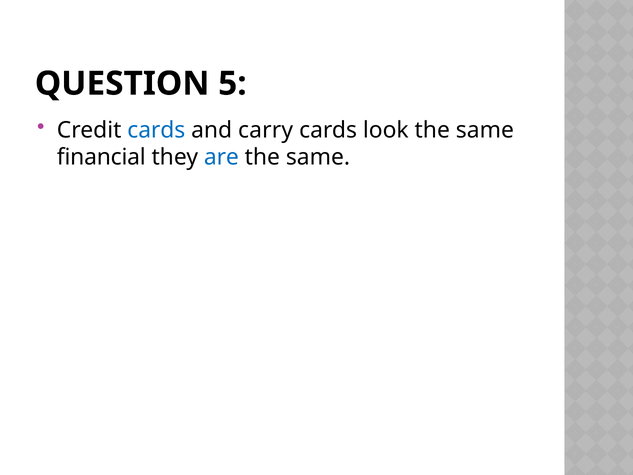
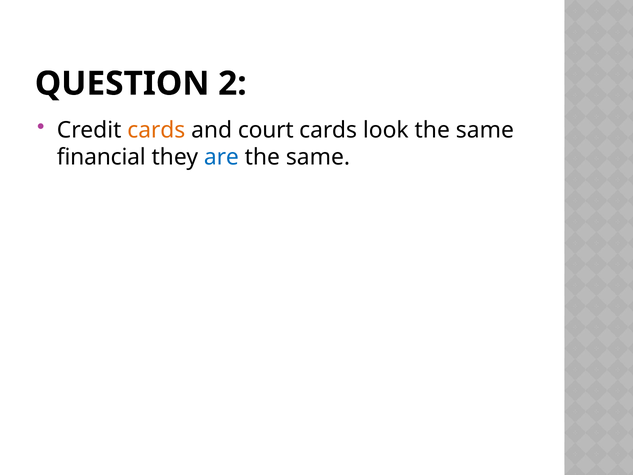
5: 5 -> 2 (232, 84)
cards colour: blue -> orange (156, 130)
carry: carry -> court (266, 130)
